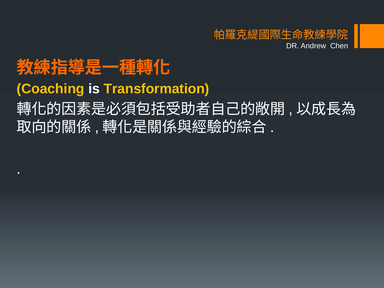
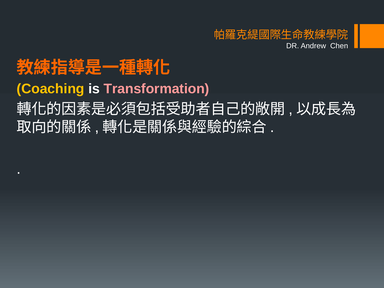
Transformation colour: yellow -> pink (157, 89)
